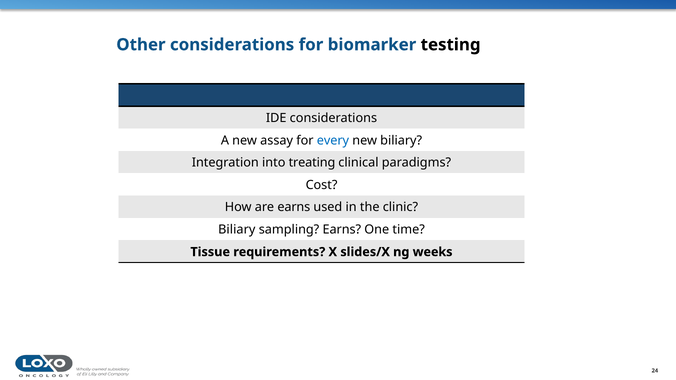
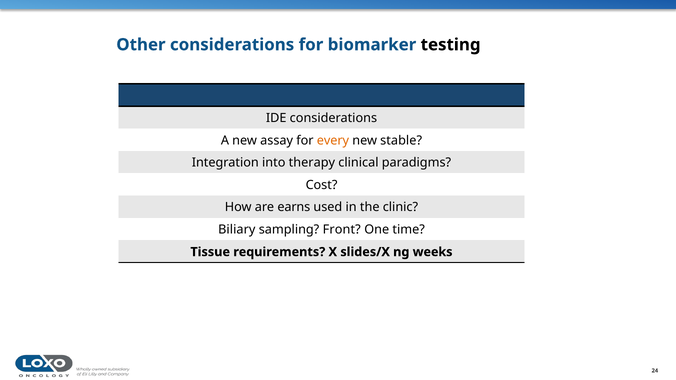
every colour: blue -> orange (333, 140)
new biliary: biliary -> stable (401, 140)
treating: treating -> therapy (312, 163)
sampling Earns: Earns -> Front (342, 230)
